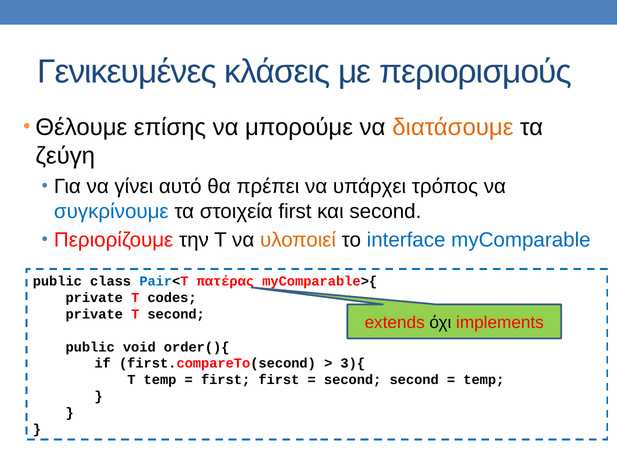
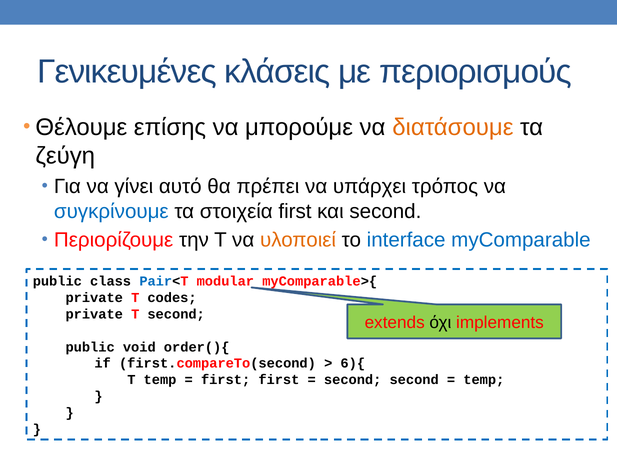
πατέρας: πατέρας -> modular (225, 281)
3){: 3){ -> 6){ (353, 363)
